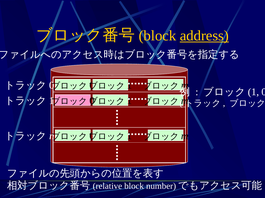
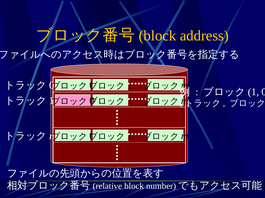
address underline: present -> none (204, 36)
